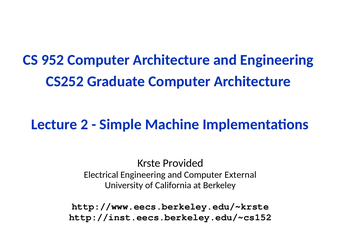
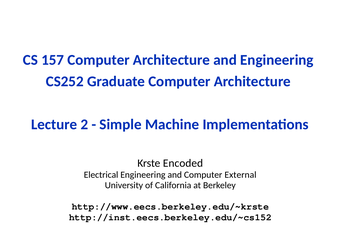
952: 952 -> 157 (53, 60)
Provided: Provided -> Encoded (183, 164)
